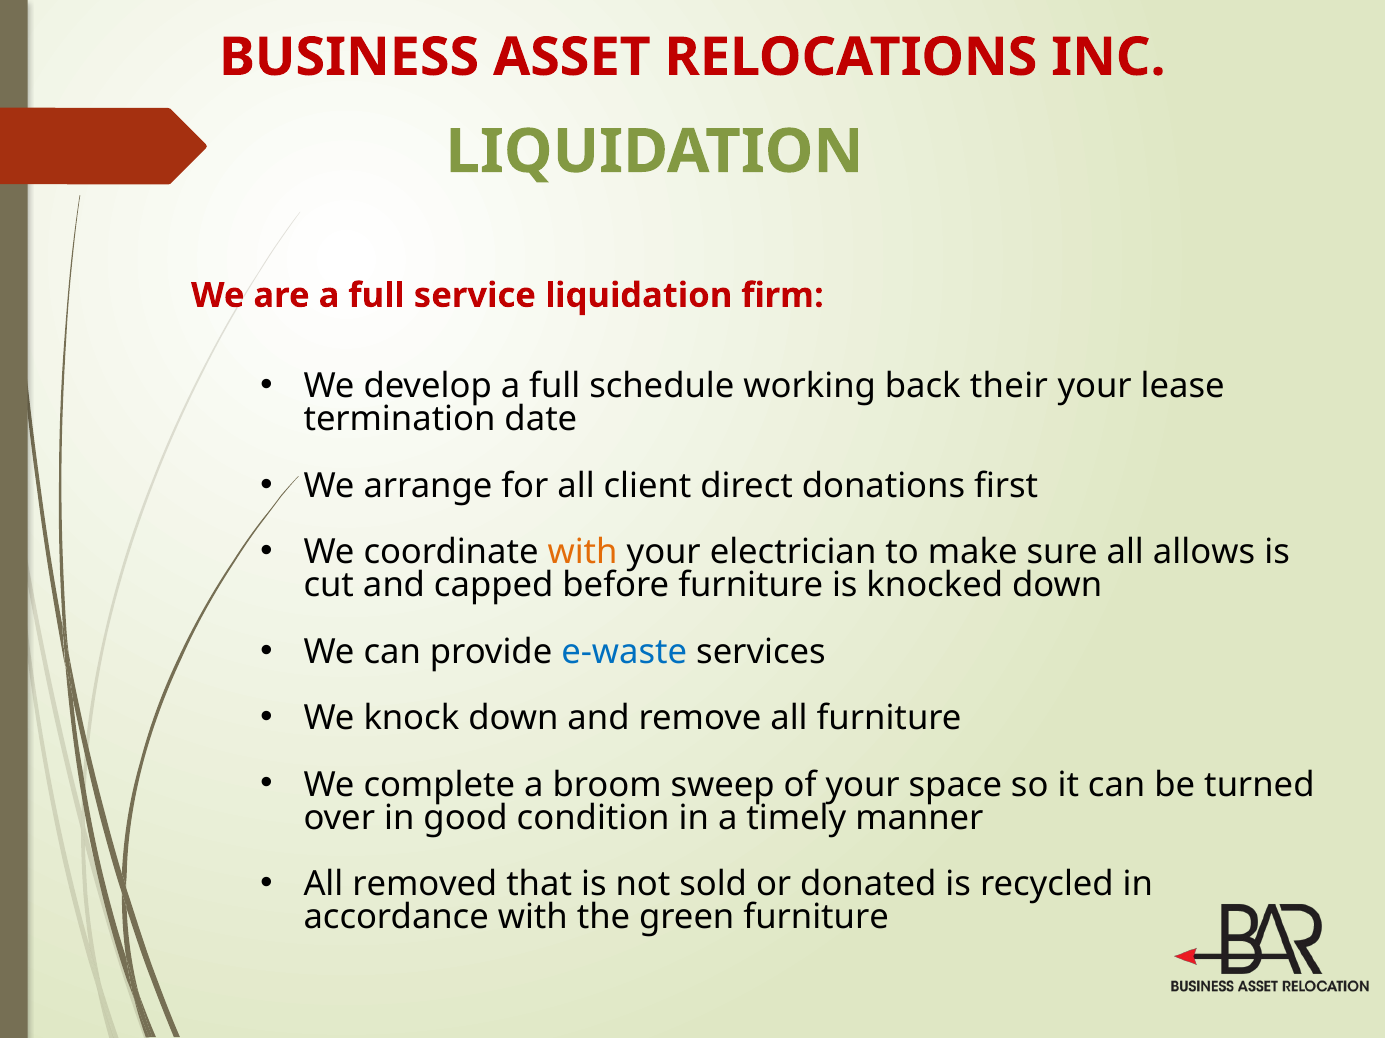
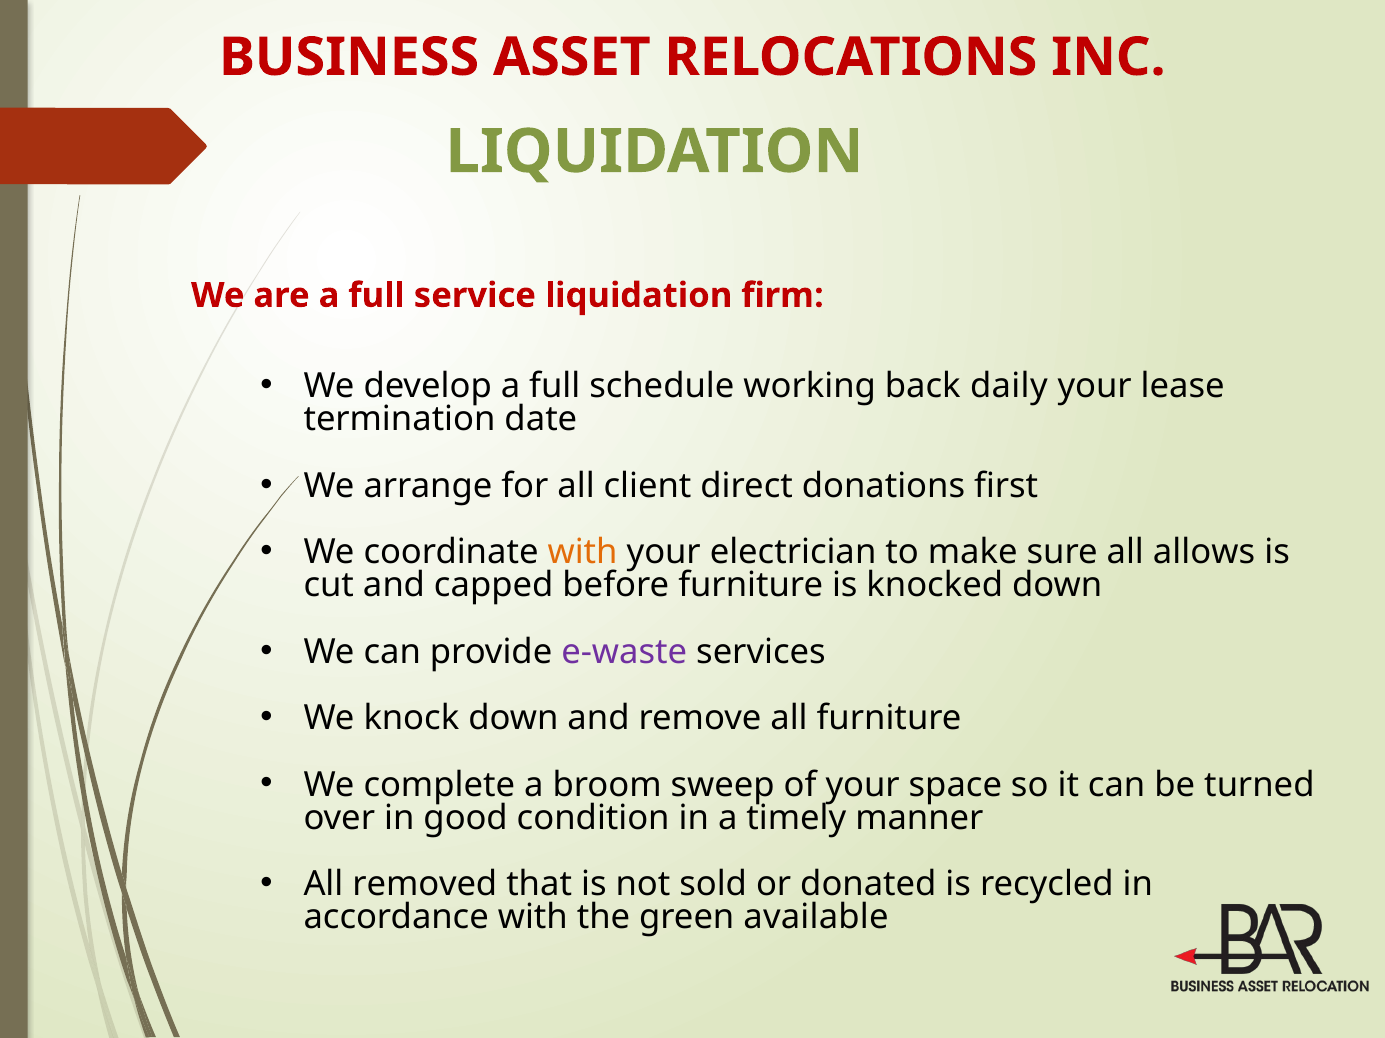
their: their -> daily (1009, 386)
e-waste colour: blue -> purple (624, 652)
green furniture: furniture -> available (816, 918)
